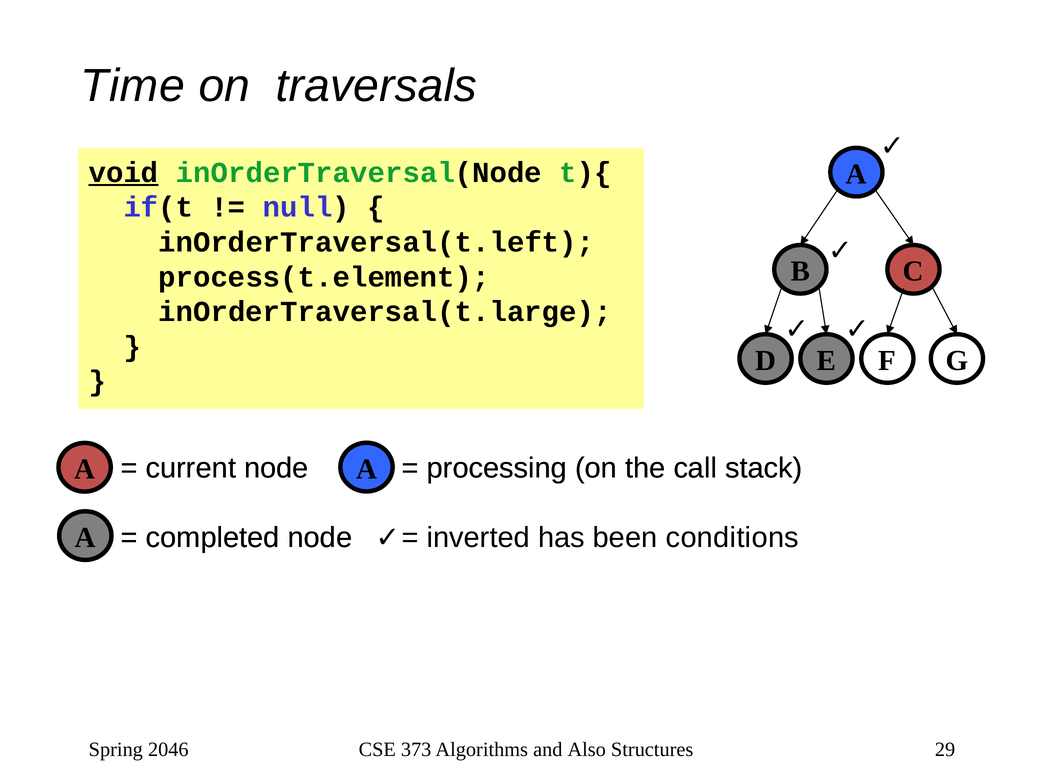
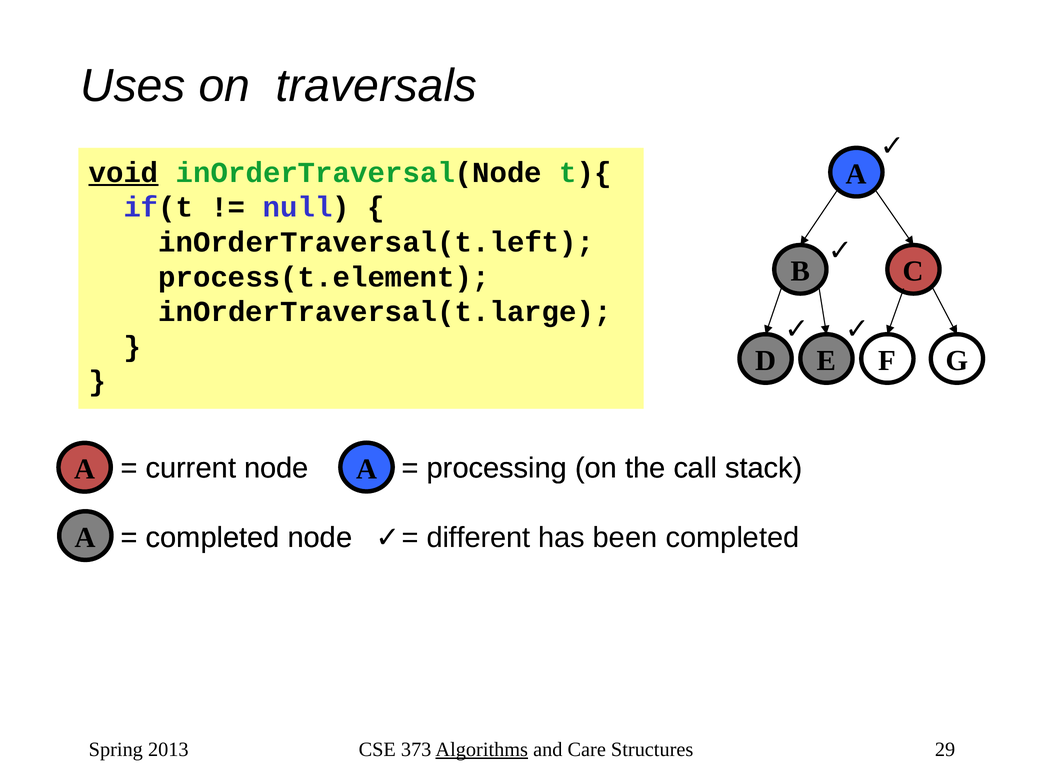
Time: Time -> Uses (133, 86)
inverted: inverted -> different (478, 538)
been conditions: conditions -> completed (732, 538)
2046: 2046 -> 2013 (168, 750)
Algorithms underline: none -> present (482, 750)
Also: Also -> Care (587, 750)
